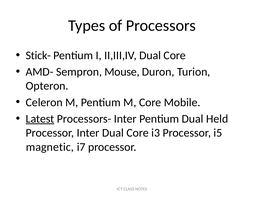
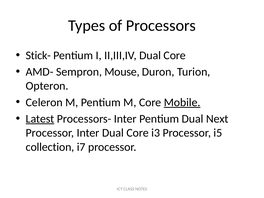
Mobile underline: none -> present (182, 102)
Held: Held -> Next (217, 119)
magnetic: magnetic -> collection (50, 147)
